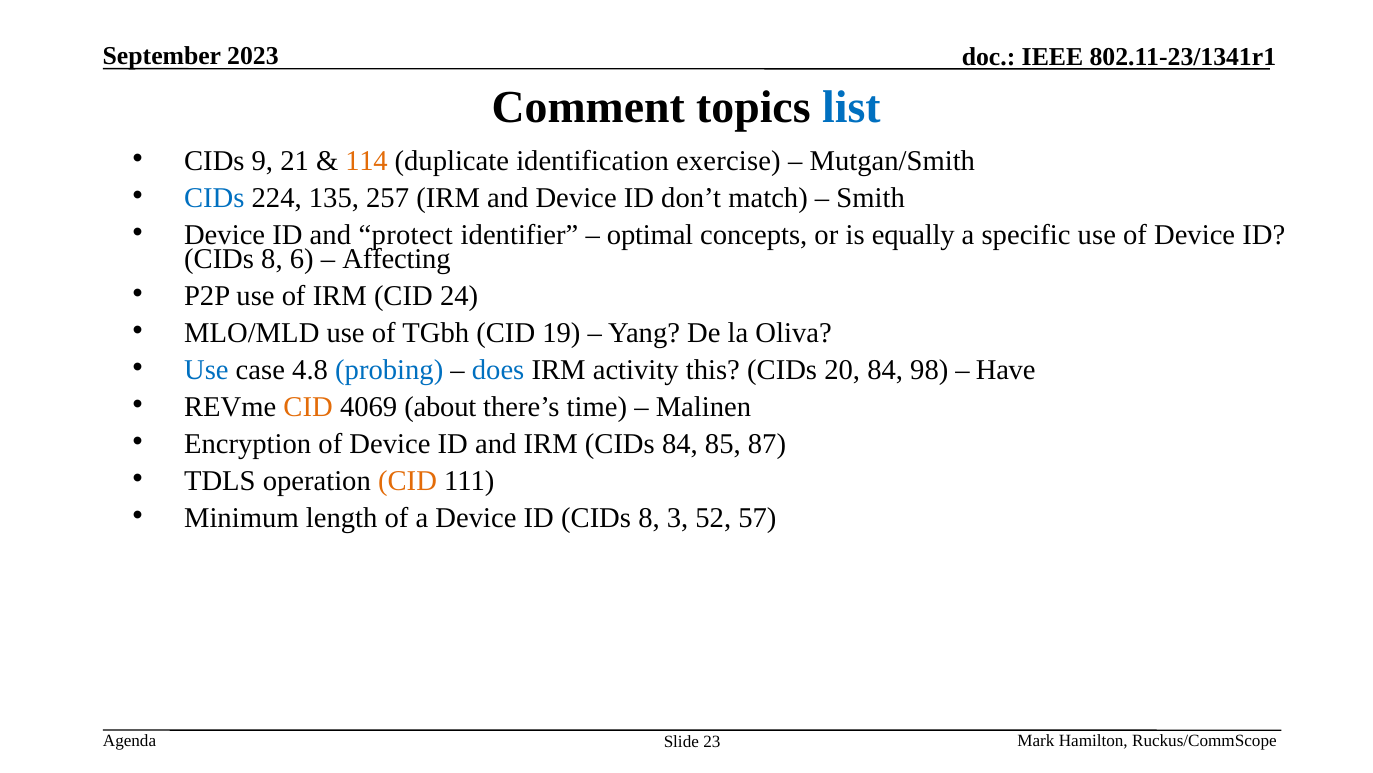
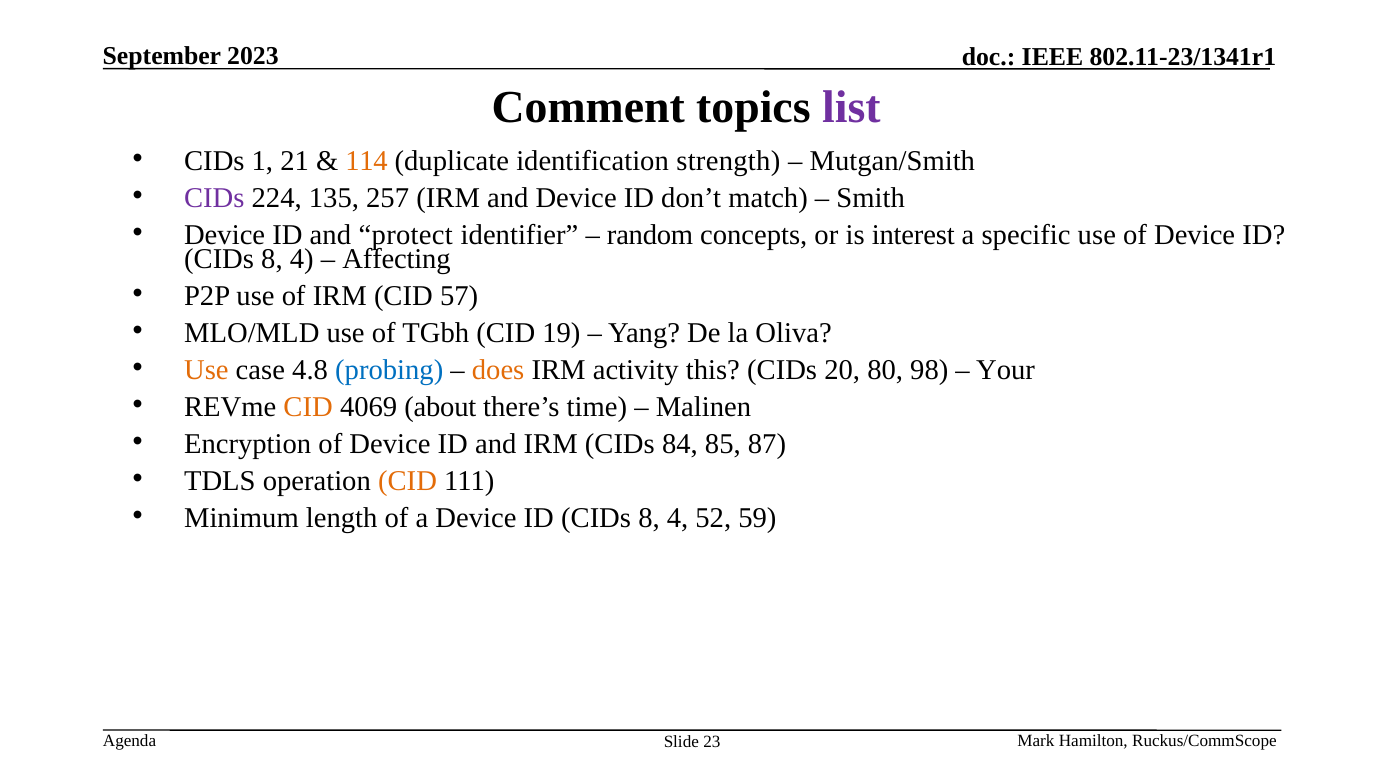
list colour: blue -> purple (851, 107)
9: 9 -> 1 (262, 161)
exercise: exercise -> strength (728, 161)
CIDs colour: blue -> purple (214, 198)
optimal: optimal -> random (650, 235)
equally: equally -> interest (913, 235)
6: 6 -> 4 (302, 259)
24: 24 -> 57 (459, 296)
Use colour: blue -> orange (206, 370)
does colour: blue -> orange (498, 370)
20 84: 84 -> 80 (885, 370)
Have: Have -> Your (1006, 370)
3: 3 -> 4 (678, 517)
57: 57 -> 59 (757, 517)
